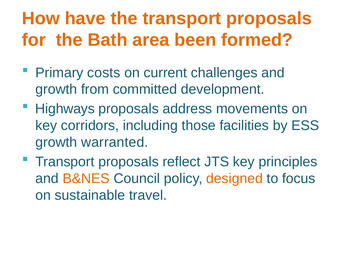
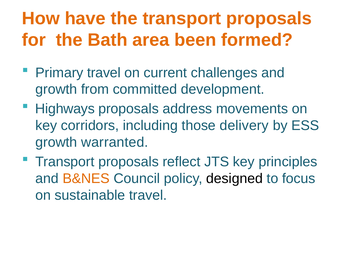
Primary costs: costs -> travel (104, 73)
facilities: facilities -> delivery (244, 126)
designed colour: orange -> black (234, 179)
